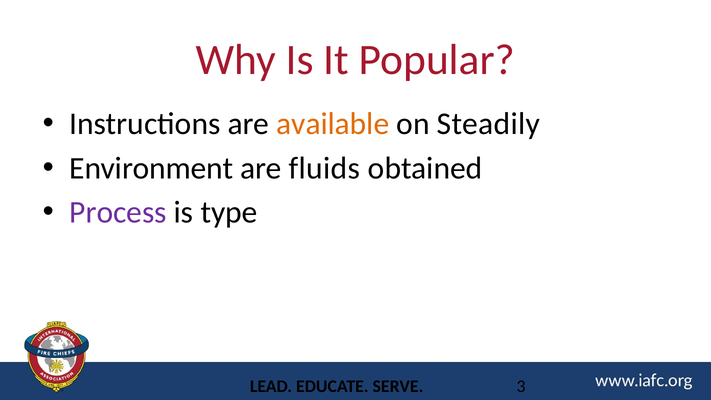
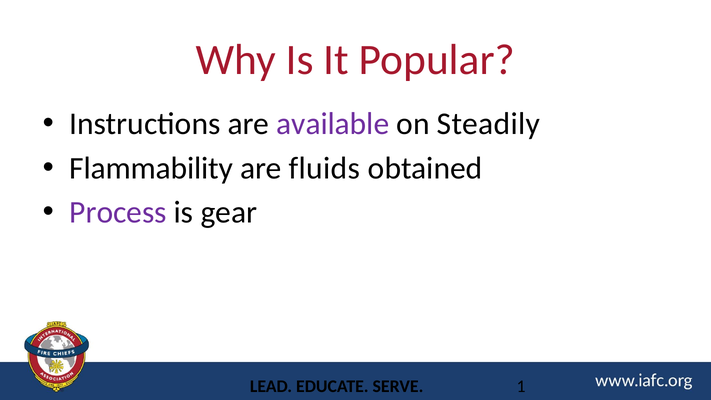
available colour: orange -> purple (333, 124)
Environment: Environment -> Flammability (151, 168)
type: type -> gear (229, 213)
3: 3 -> 1 (521, 386)
